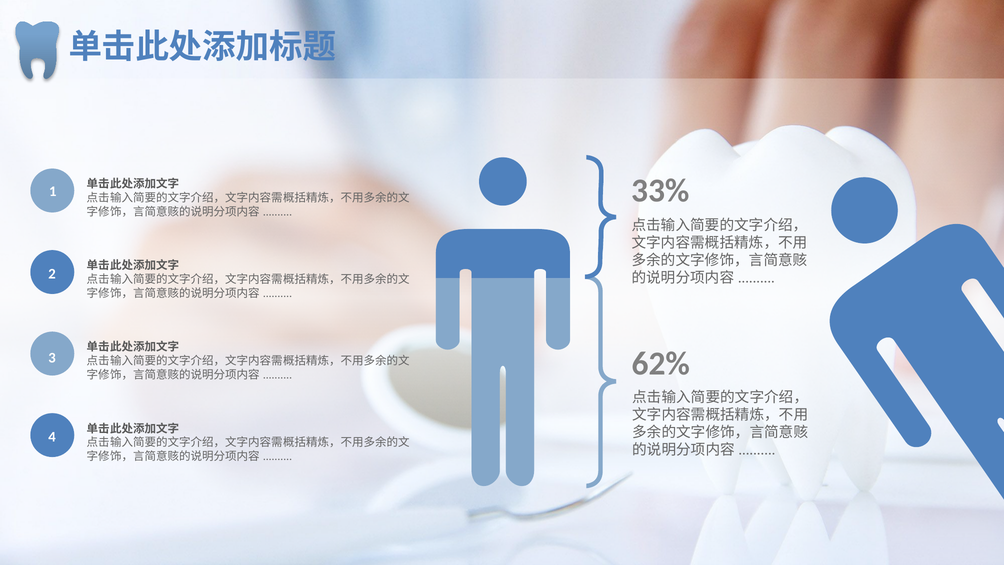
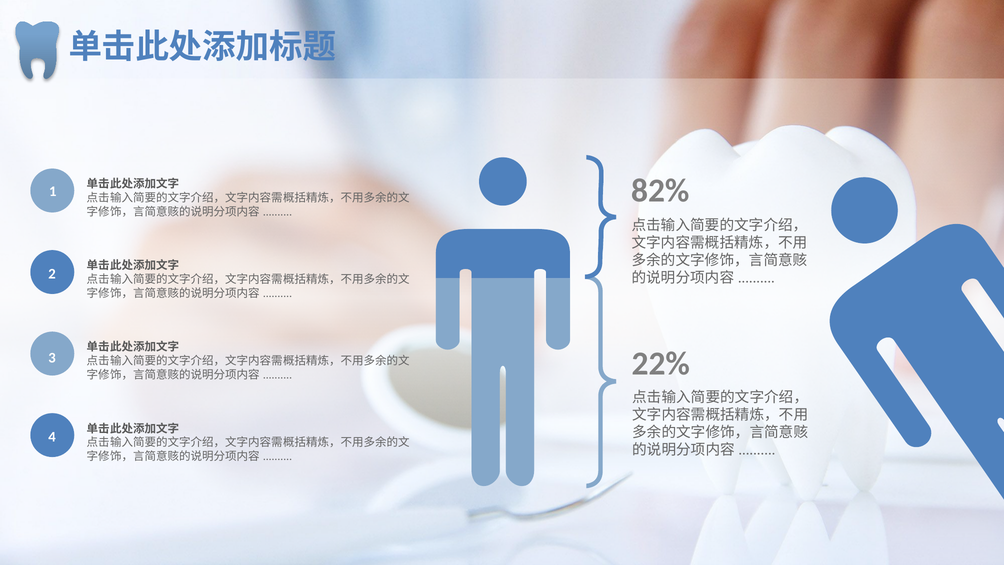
33%: 33% -> 82% (660, 190)
62%: 62% -> 22% (661, 364)
